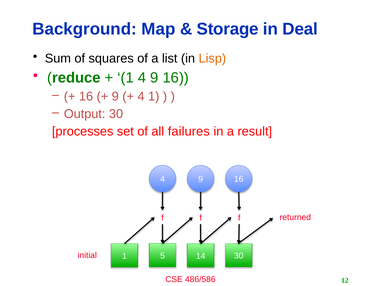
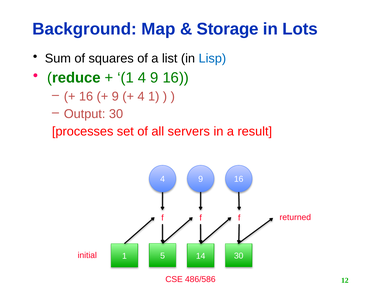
Deal: Deal -> Lots (300, 29)
Lisp colour: orange -> blue (212, 58)
failures: failures -> servers (189, 131)
